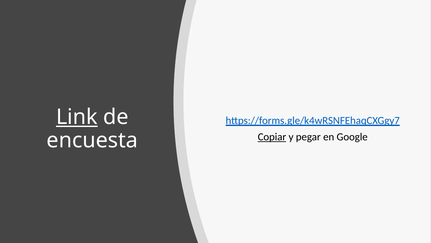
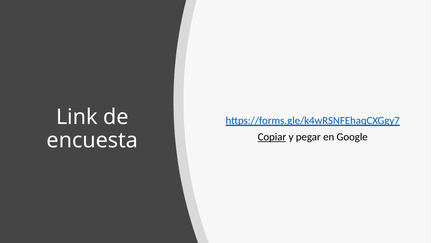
Link underline: present -> none (77, 117)
